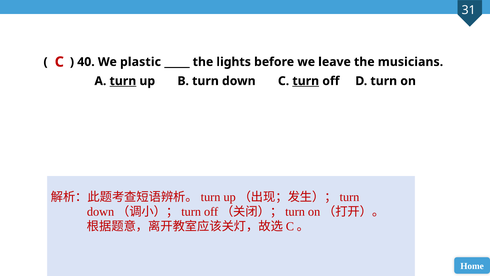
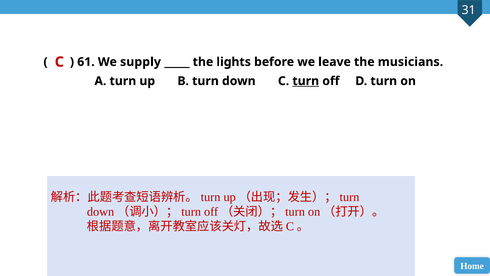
40: 40 -> 61 (86, 62)
plastic: plastic -> supply (140, 62)
turn underline: present -> none (123, 81)
